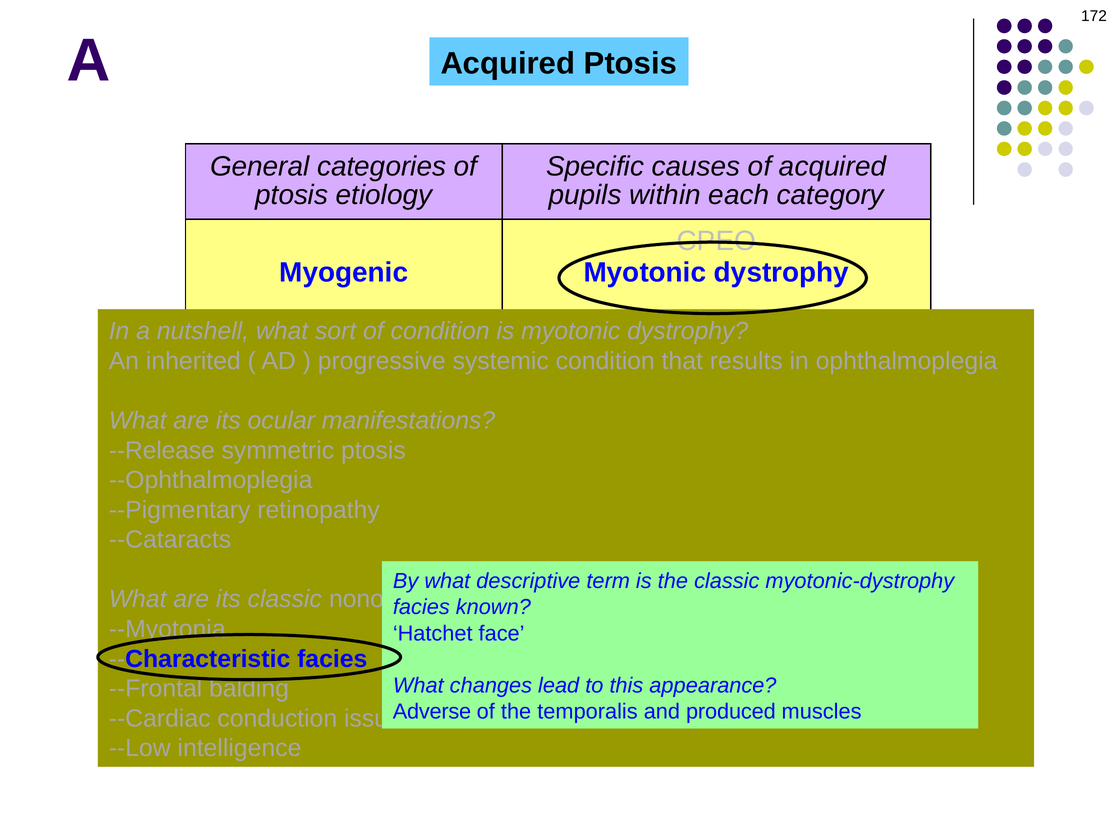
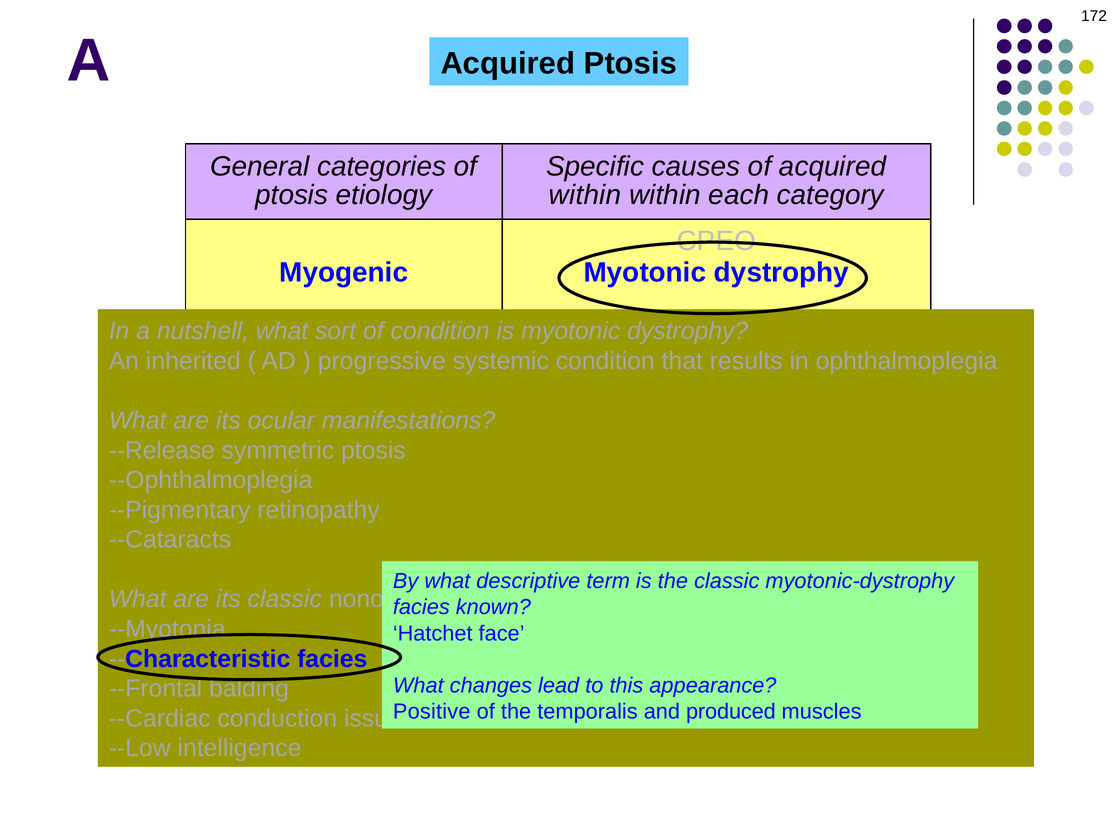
pupils: pupils -> within (585, 195)
Adverse: Adverse -> Positive (432, 712)
